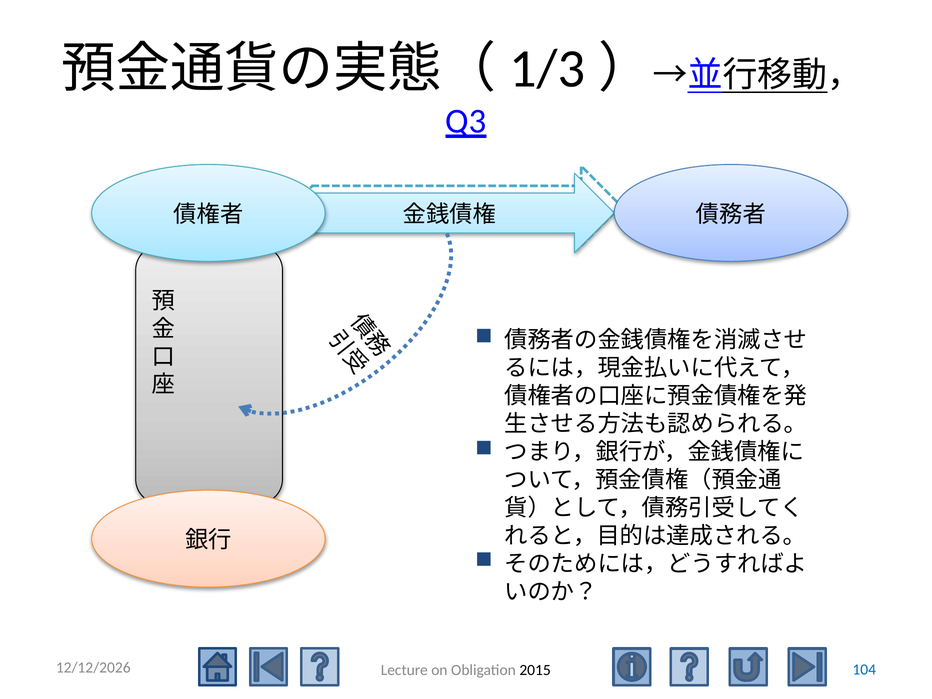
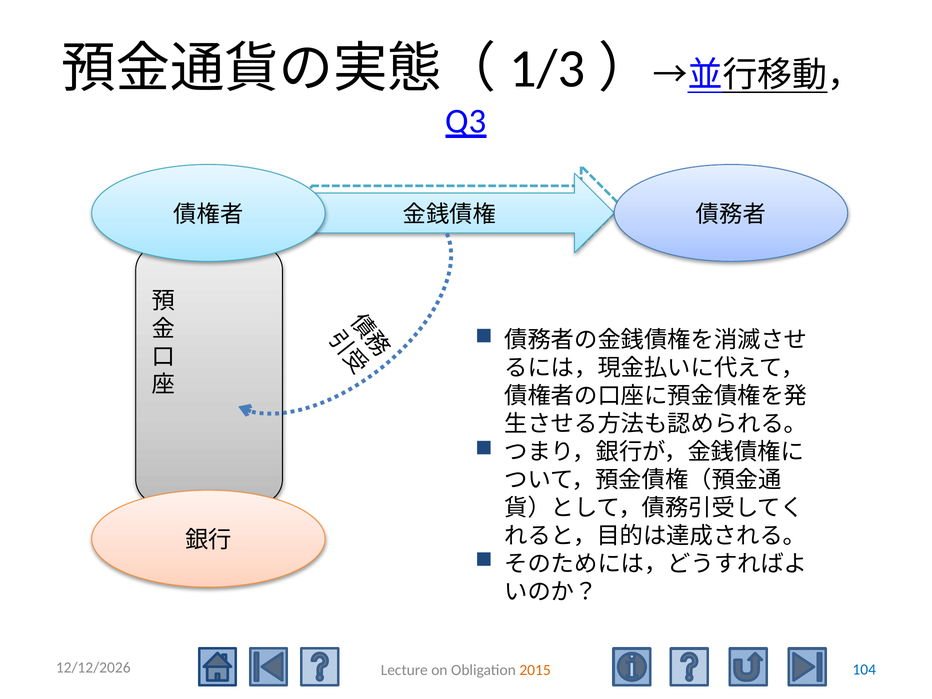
2015 colour: black -> orange (535, 670)
